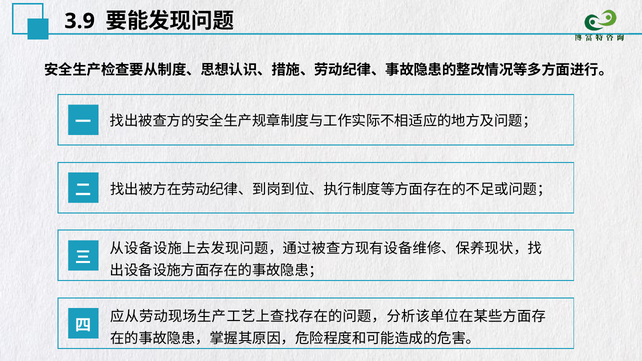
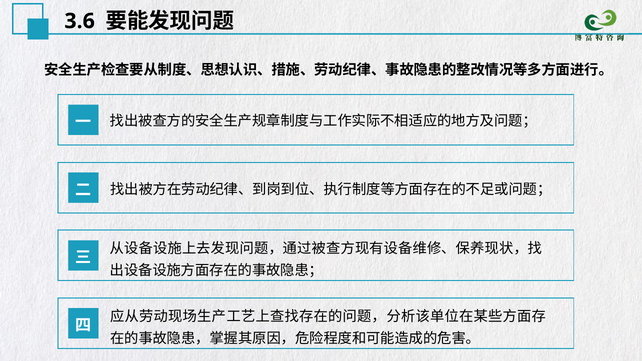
3.9: 3.9 -> 3.6 (80, 21)
